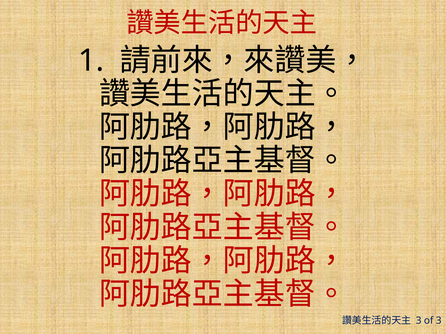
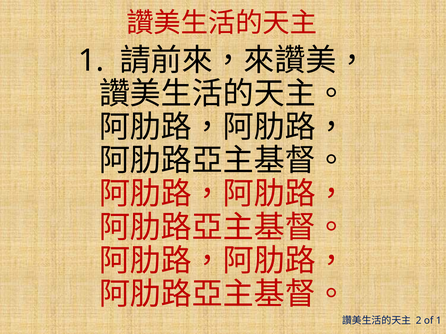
3: 3 -> 2 (419, 321)
of 3: 3 -> 1 (439, 321)
